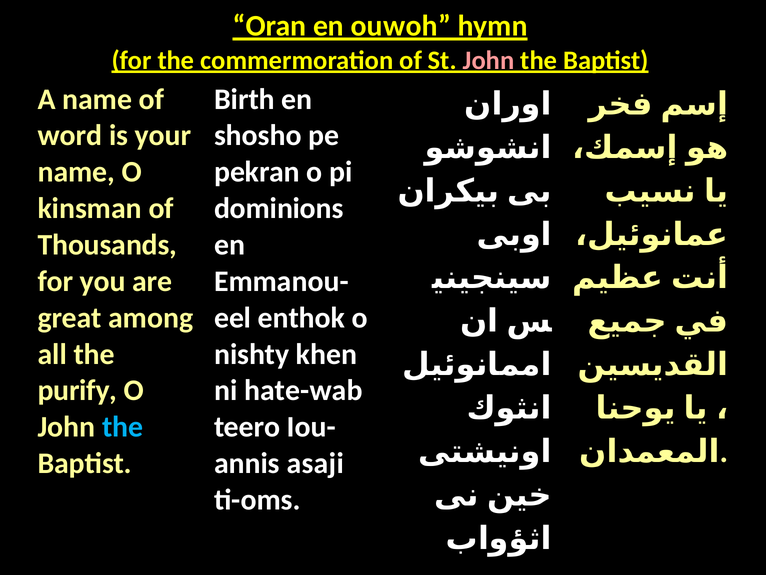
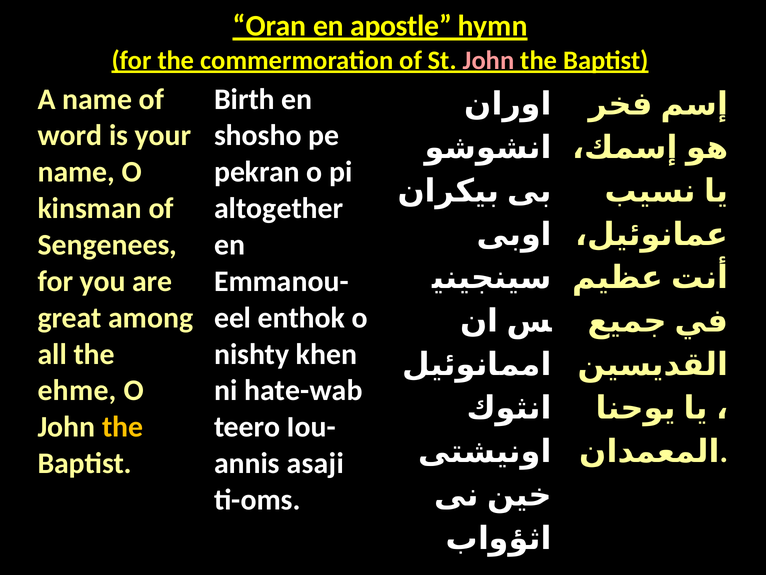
ouwoh: ouwoh -> apostle (401, 26)
dominions: dominions -> altogether (279, 208)
Thousands: Thousands -> Sengenees (107, 245)
purify: purify -> ehme (77, 390)
the colour: light blue -> yellow (123, 427)
